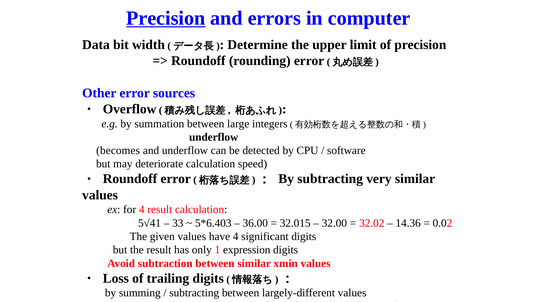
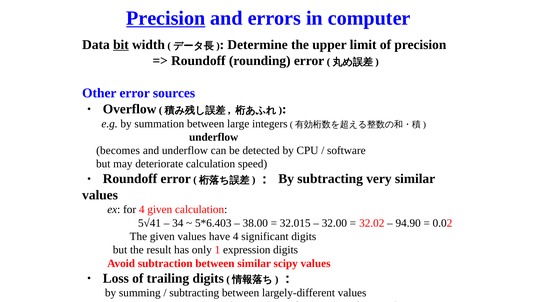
bit underline: none -> present (121, 45)
4 result: result -> given (160, 210)
33: 33 -> 34 (178, 223)
36.00: 36.00 -> 38.00 (255, 223)
14.36: 14.36 -> 94.90 (408, 223)
xmin: xmin -> scipy (286, 263)
